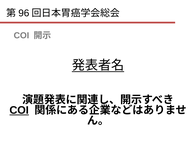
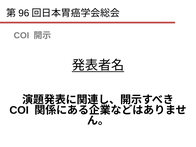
COI underline: present -> none (19, 110)
